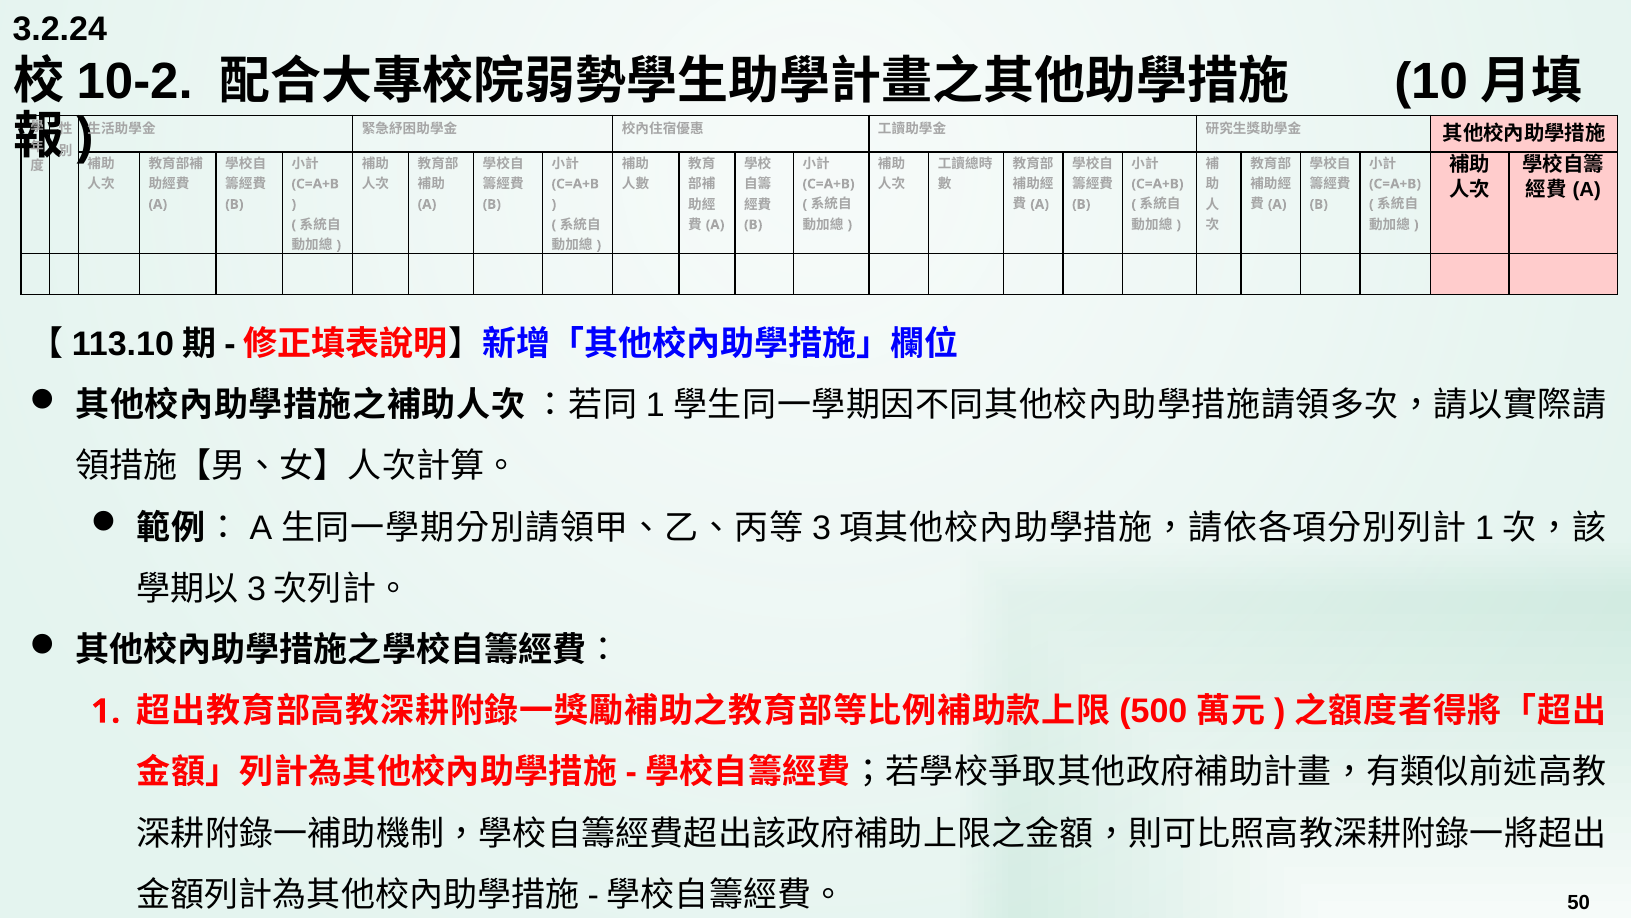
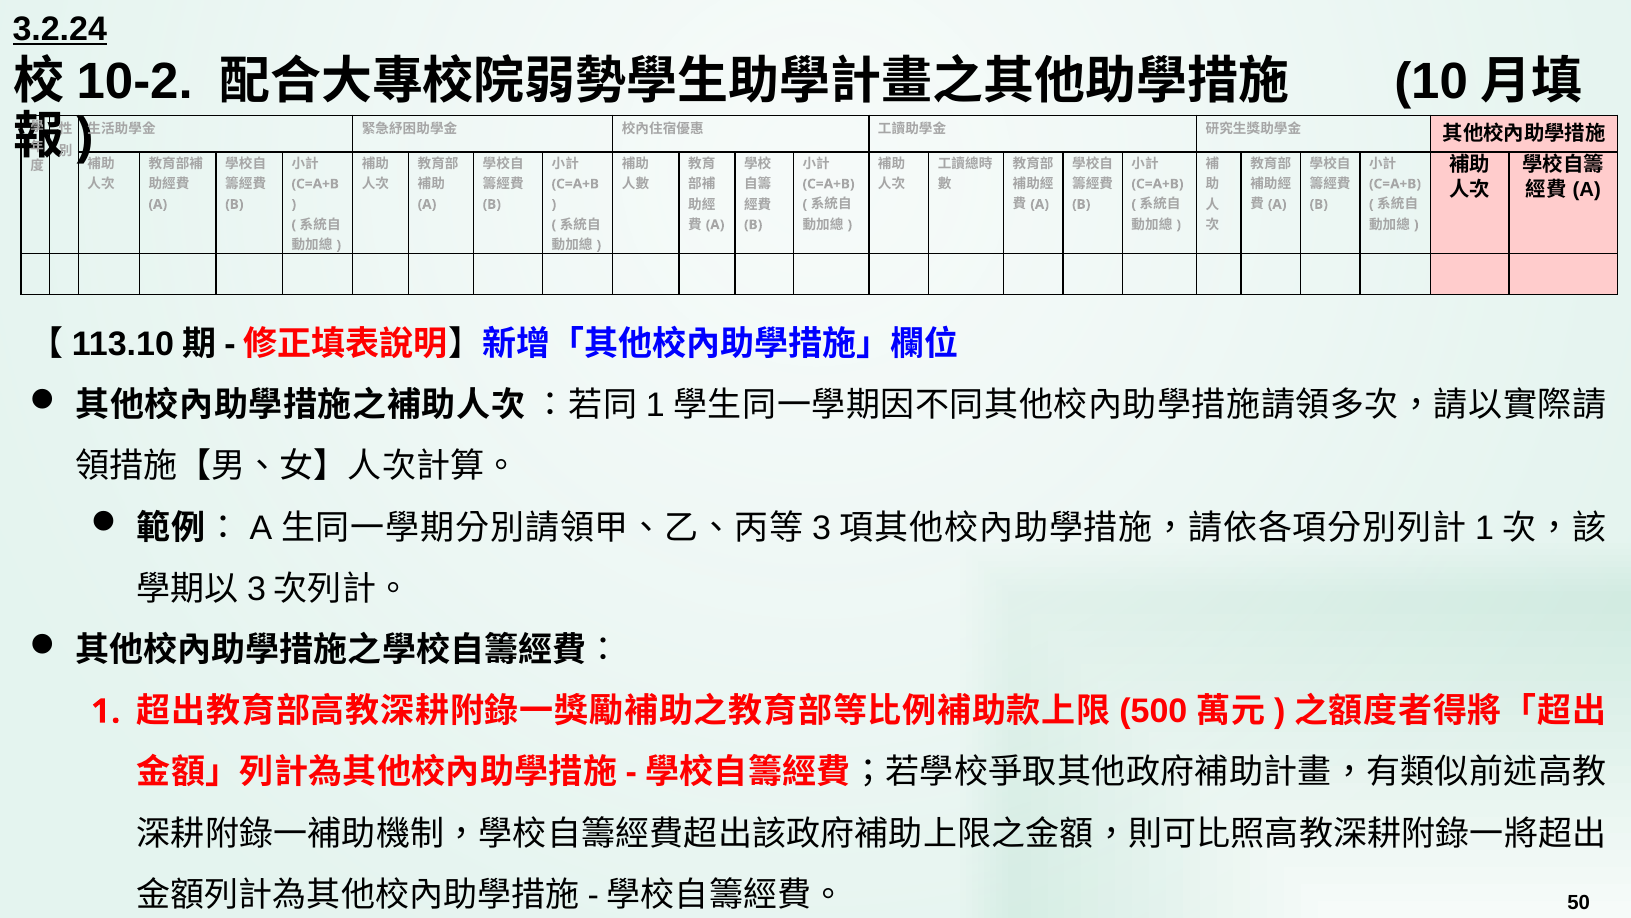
3.2.24 underline: none -> present (60, 30)
